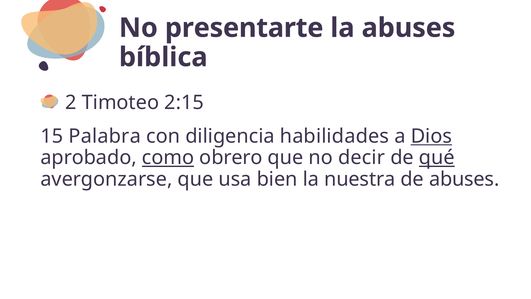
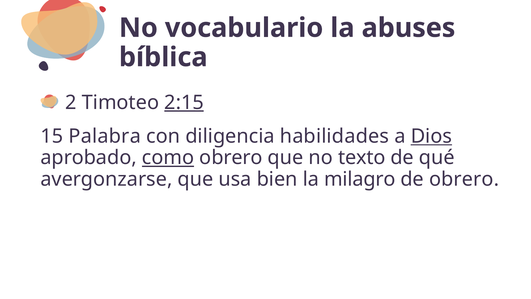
presentarte: presentarte -> vocabulario (244, 28)
2:15 underline: none -> present (184, 102)
decir: decir -> texto (362, 158)
qué underline: present -> none (437, 158)
nuestra: nuestra -> milagro (360, 179)
de abuses: abuses -> obrero (464, 179)
